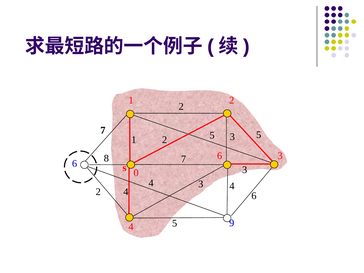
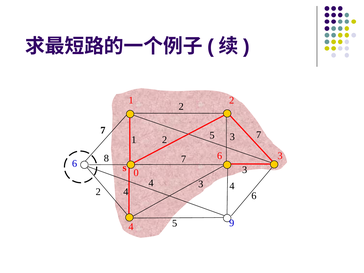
2 3 5: 5 -> 7 (259, 135)
